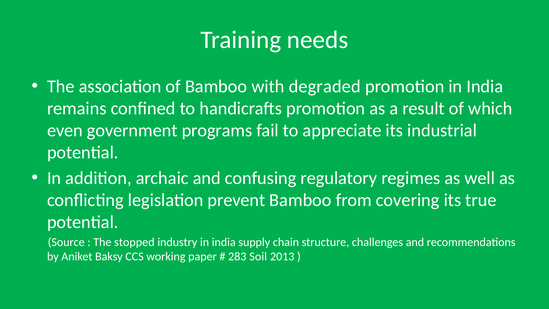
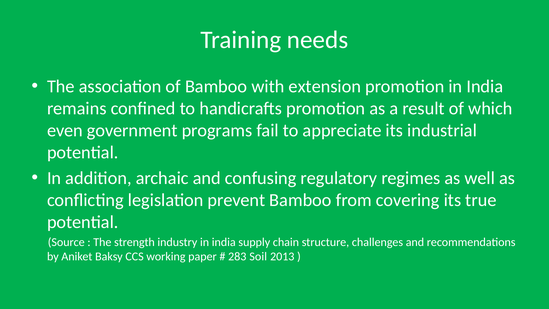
degraded: degraded -> extension (325, 86)
stopped: stopped -> strength (134, 242)
